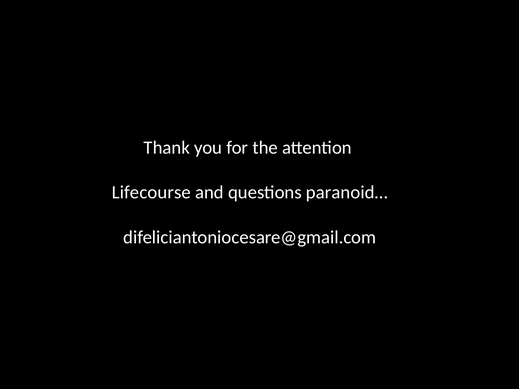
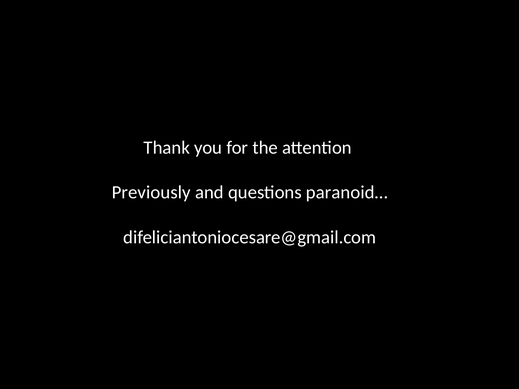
Lifecourse: Lifecourse -> Previously (151, 193)
